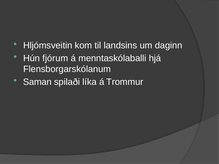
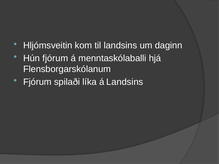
Saman: Saman -> Fjórum (37, 82)
á Trommur: Trommur -> Landsins (125, 82)
